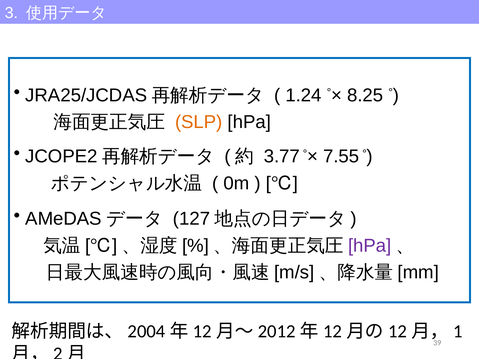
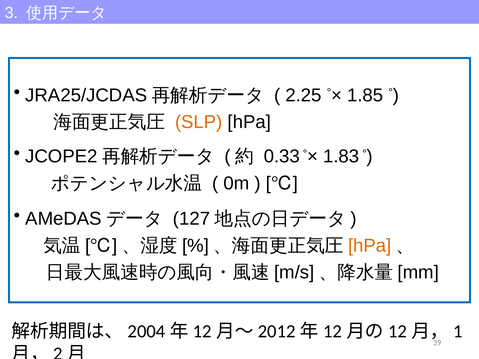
1.24: 1.24 -> 2.25 (304, 95)
8.25: 8.25 -> 1.85 (365, 95)
3.77: 3.77 -> 0.33 (282, 157)
7.55: 7.55 -> 1.83 (341, 157)
hPa colour: purple -> orange (370, 246)
